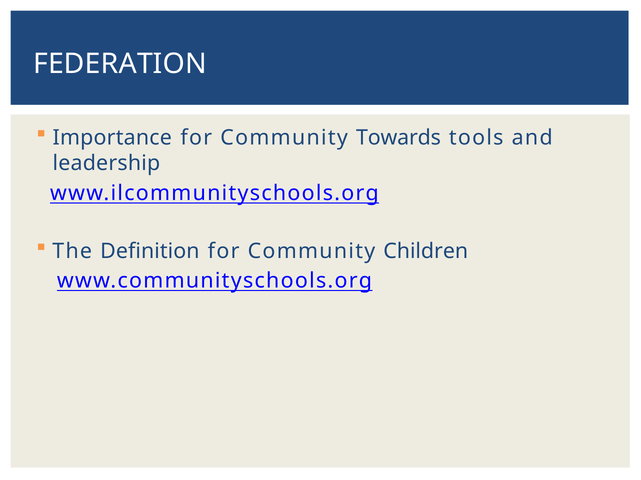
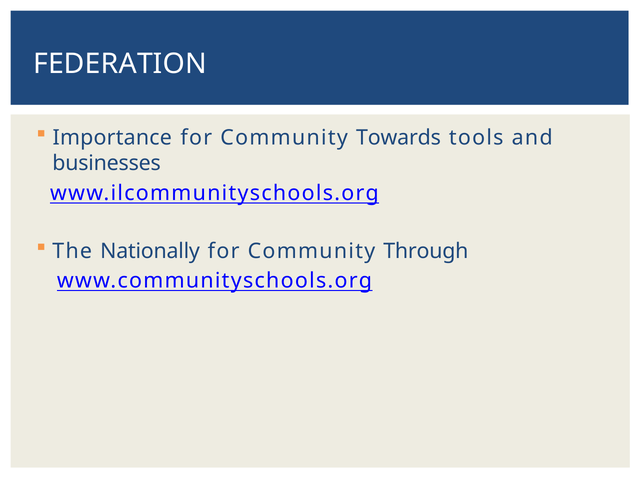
leadership: leadership -> businesses (107, 164)
Definition: Definition -> Nationally (150, 251)
Children: Children -> Through (426, 251)
